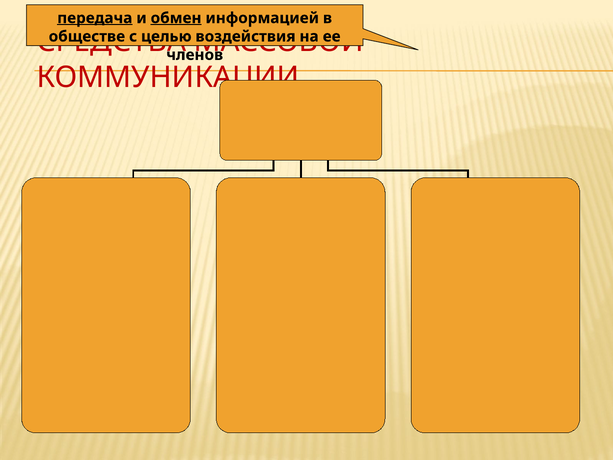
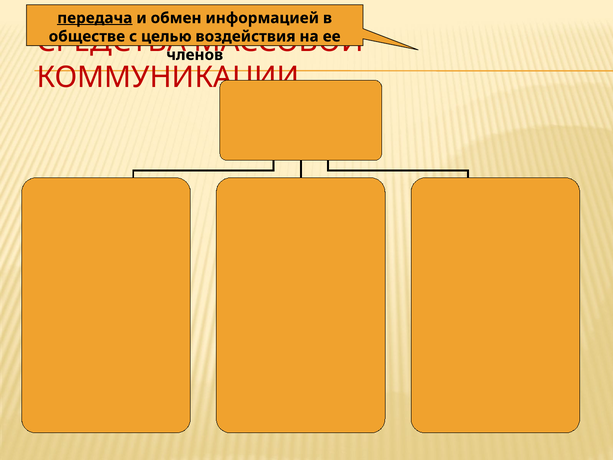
обмен underline: present -> none (176, 18)
